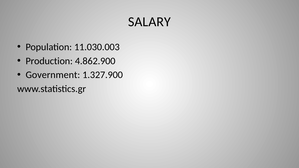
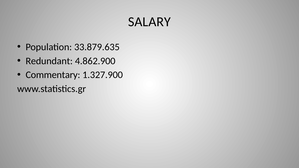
11.030.003: 11.030.003 -> 33.879.635 (97, 47)
Production: Production -> Redundant (49, 61)
Government: Government -> Commentary (53, 75)
